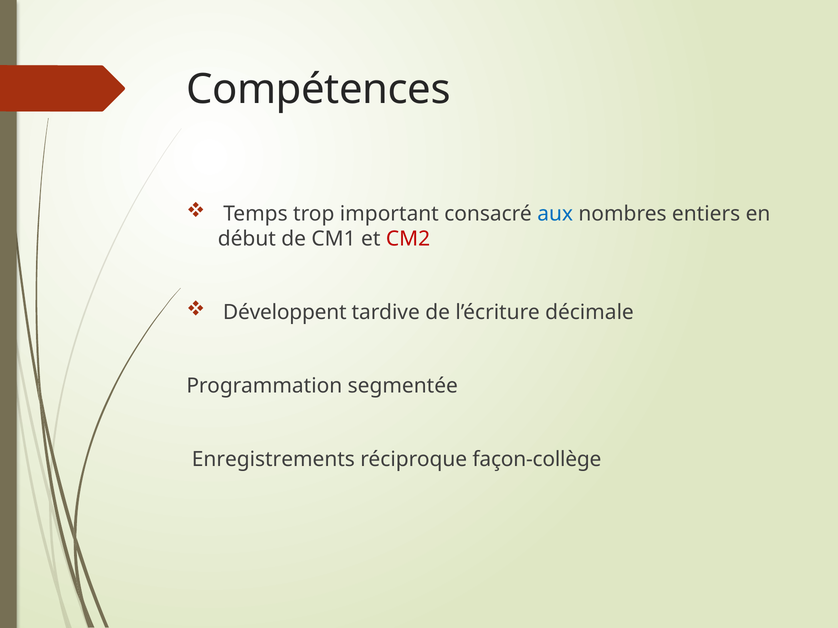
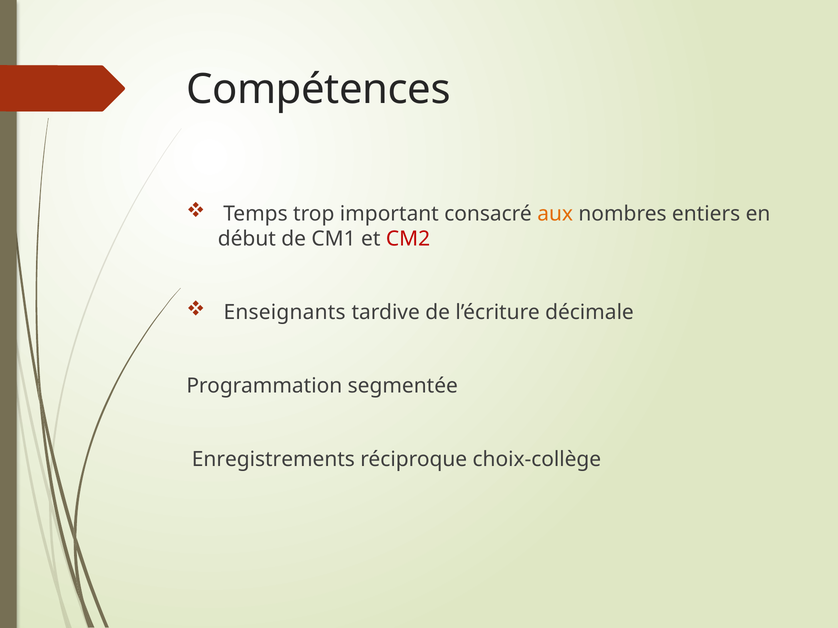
aux colour: blue -> orange (555, 214)
Développent: Développent -> Enseignants (285, 312)
façon-collège: façon-collège -> choix-collège (537, 460)
